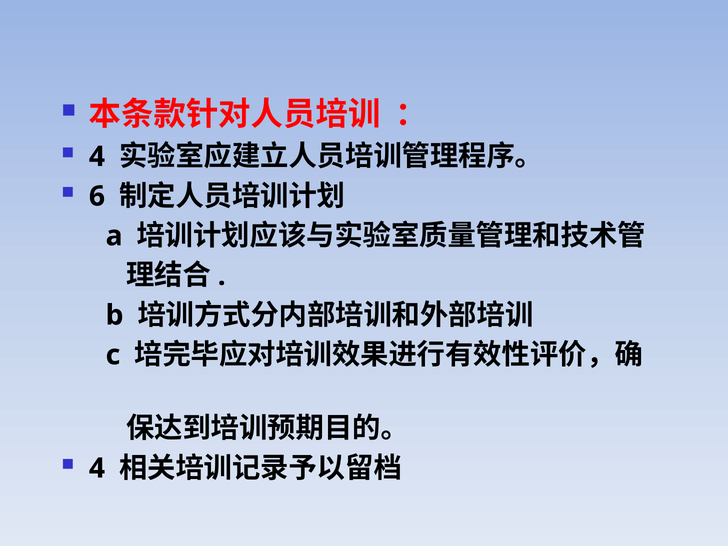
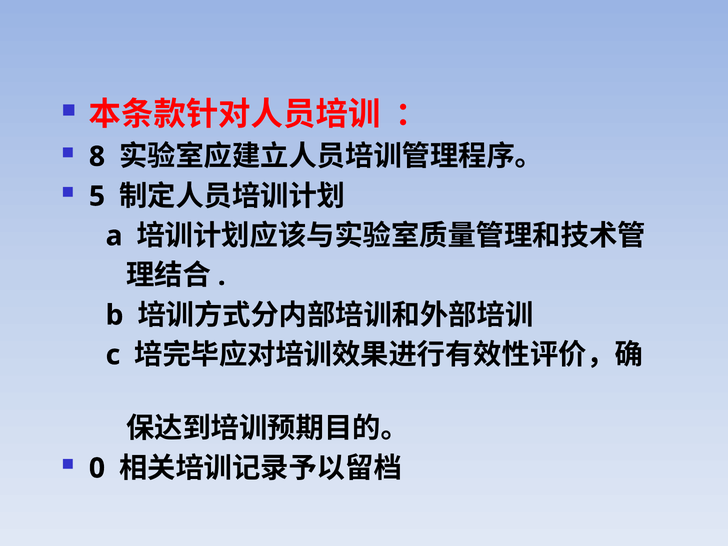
4: 4 -> 8 (97, 157)
6: 6 -> 5 (97, 196)
4: 4 -> 0 (97, 468)
